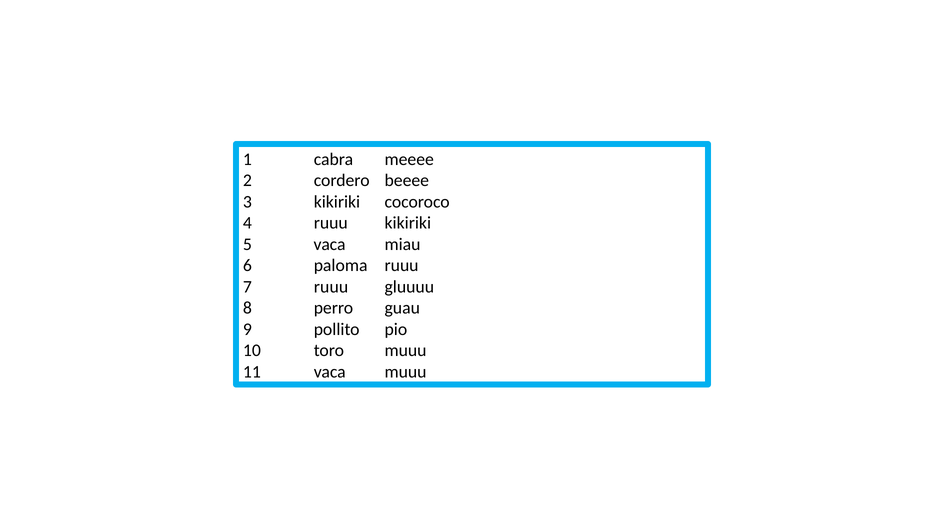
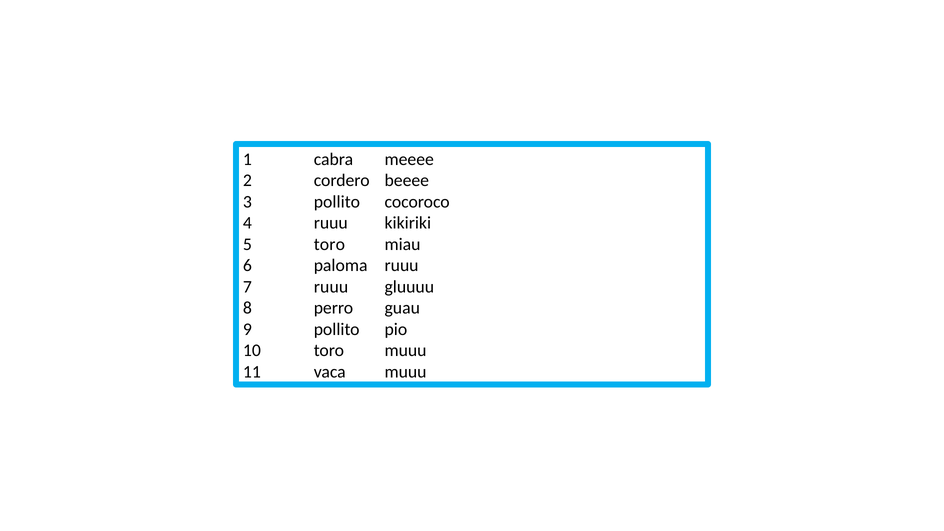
3 kikiriki: kikiriki -> pollito (337, 202)
5 vaca: vaca -> toro (329, 244)
